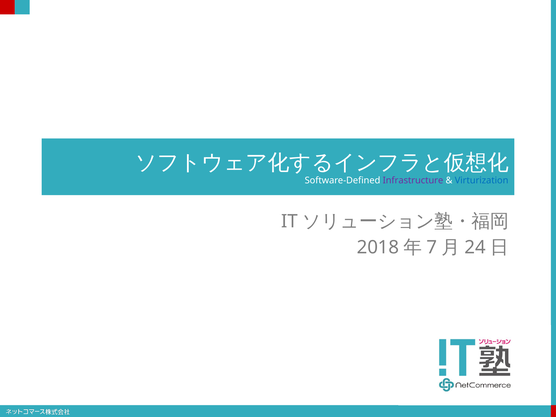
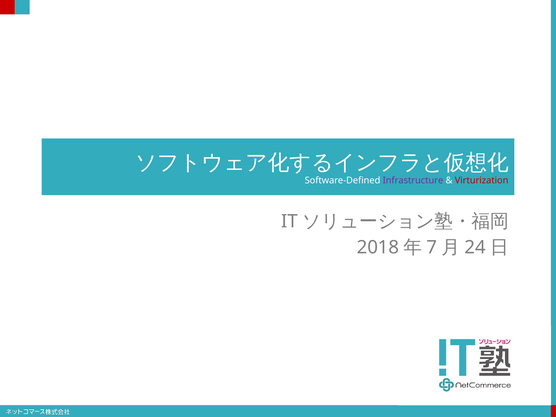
Virturization colour: blue -> red (482, 180)
